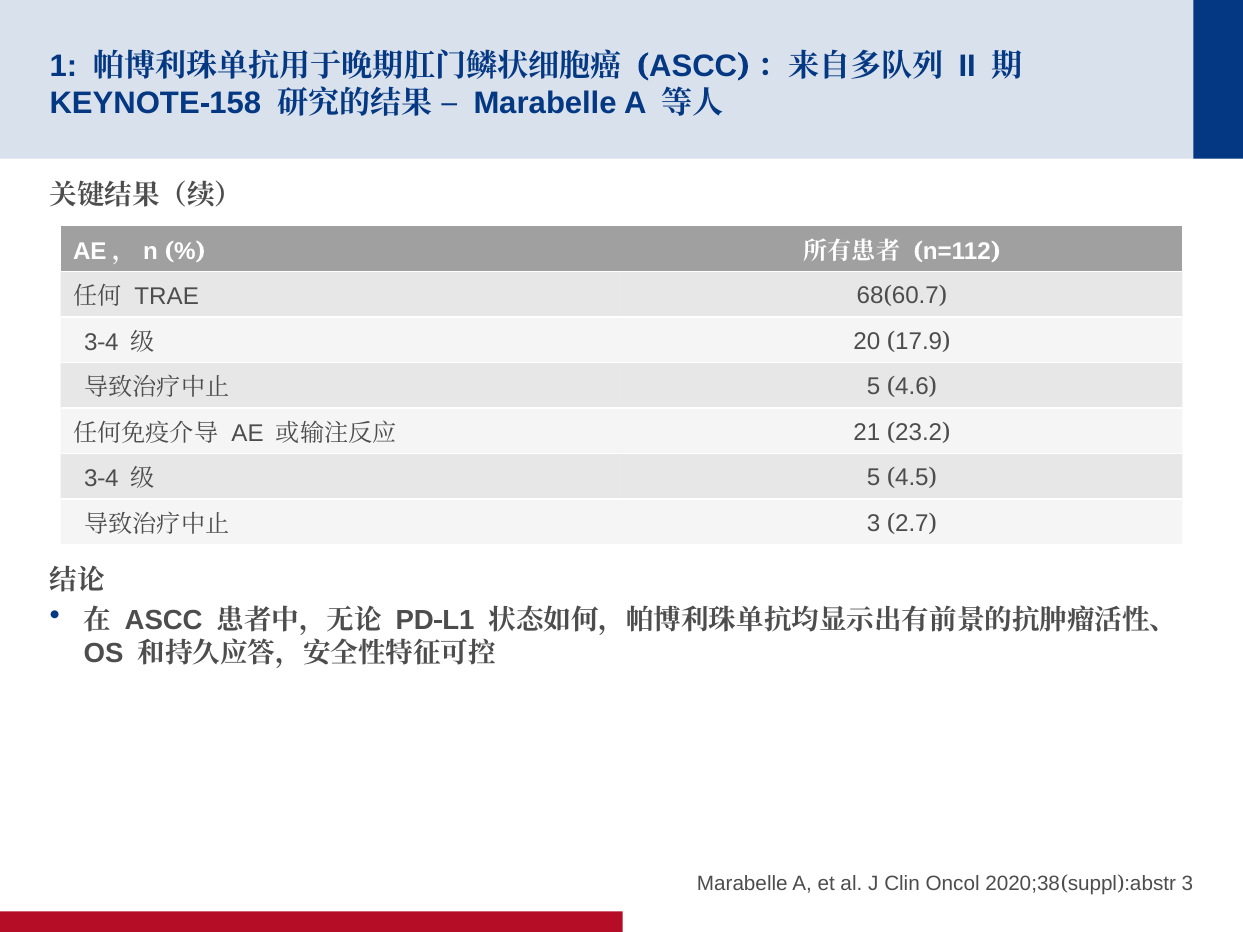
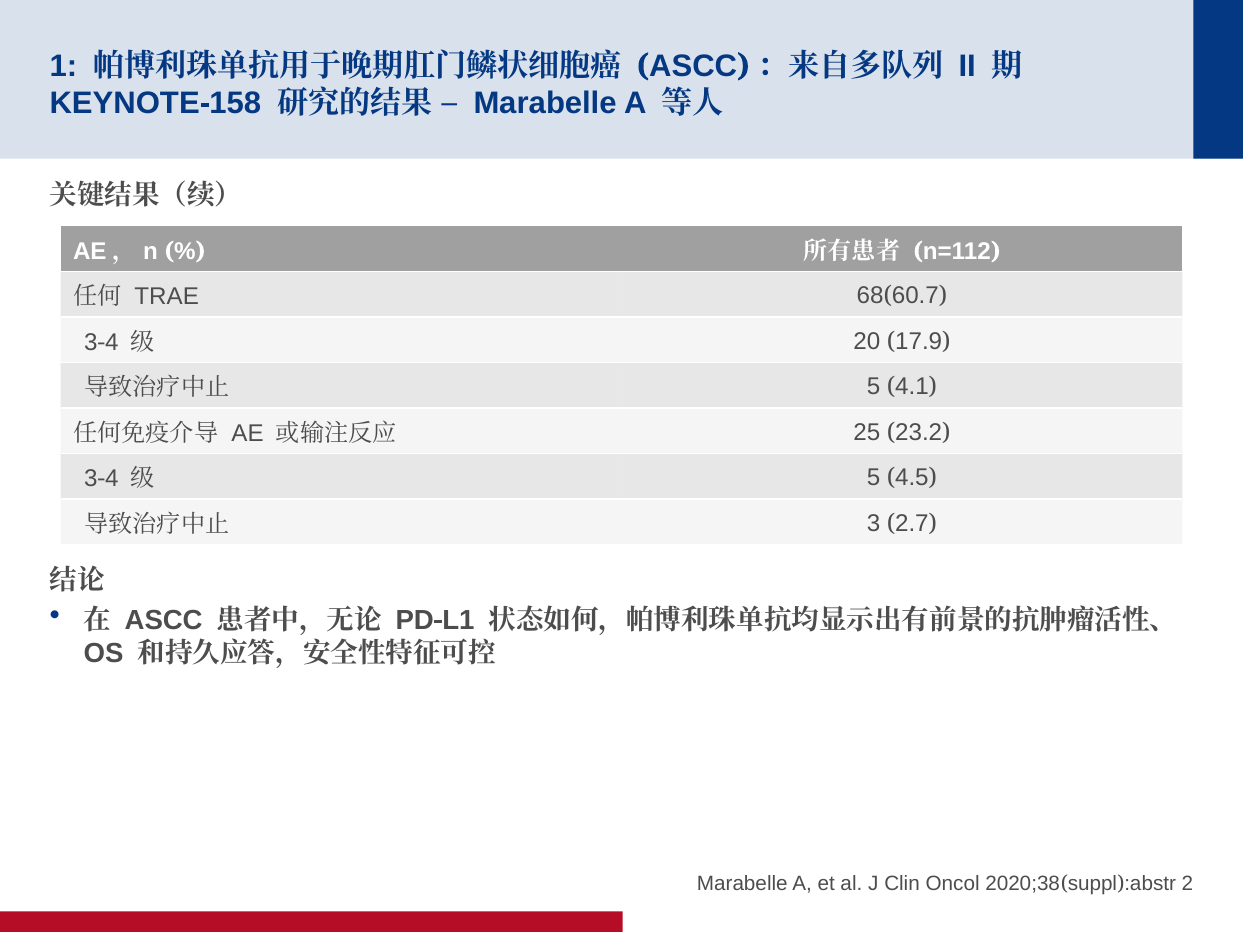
4.6: 4.6 -> 4.1 (912, 387)
21: 21 -> 25 (867, 432)
3: 3 -> 2 (1187, 884)
